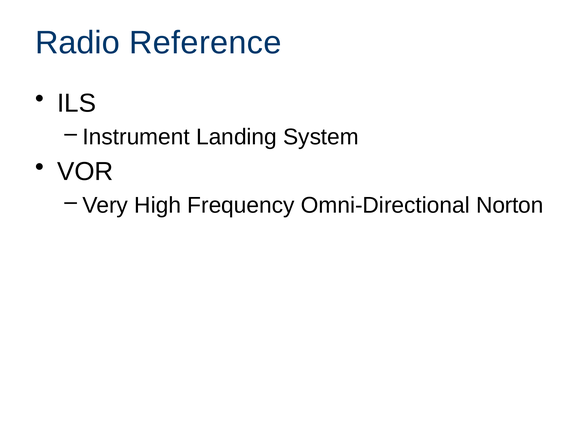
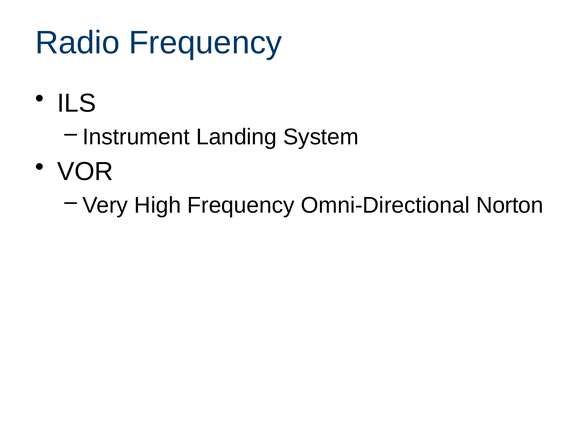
Radio Reference: Reference -> Frequency (206, 43)
